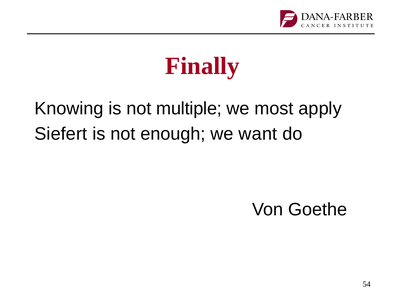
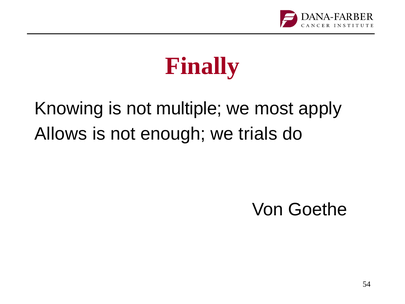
Siefert: Siefert -> Allows (61, 134)
want: want -> trials (258, 134)
